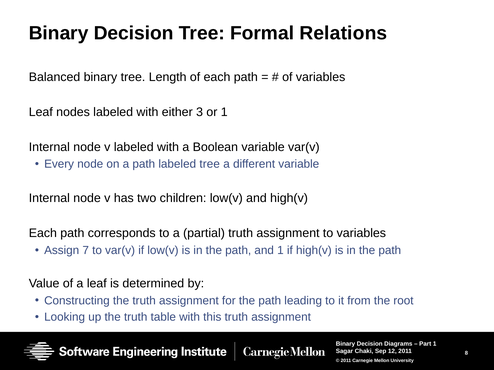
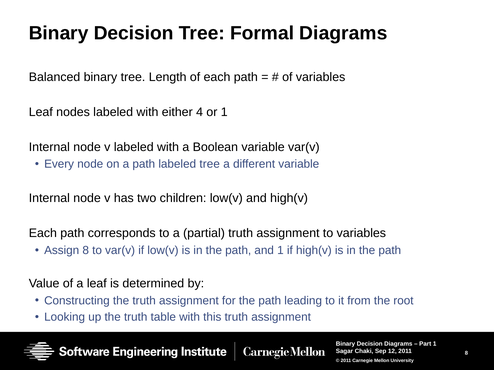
Formal Relations: Relations -> Diagrams (343, 33)
3: 3 -> 4 (200, 112)
Assign 7: 7 -> 8 (86, 251)
